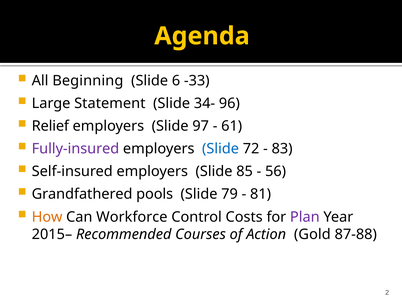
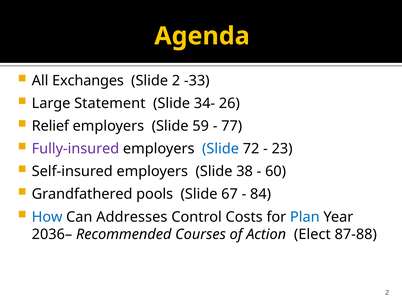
Beginning: Beginning -> Exchanges (88, 81)
Slide 6: 6 -> 2 (176, 81)
96: 96 -> 26 (229, 103)
97: 97 -> 59 (201, 126)
61: 61 -> 77 (232, 126)
83: 83 -> 23 (282, 149)
85: 85 -> 38 (245, 172)
56: 56 -> 60 (276, 172)
79: 79 -> 67 (230, 195)
81: 81 -> 84 (261, 195)
How colour: orange -> blue (47, 217)
Workforce: Workforce -> Addresses (132, 217)
Plan colour: purple -> blue (305, 217)
2015–: 2015– -> 2036– (52, 235)
Gold: Gold -> Elect (312, 235)
